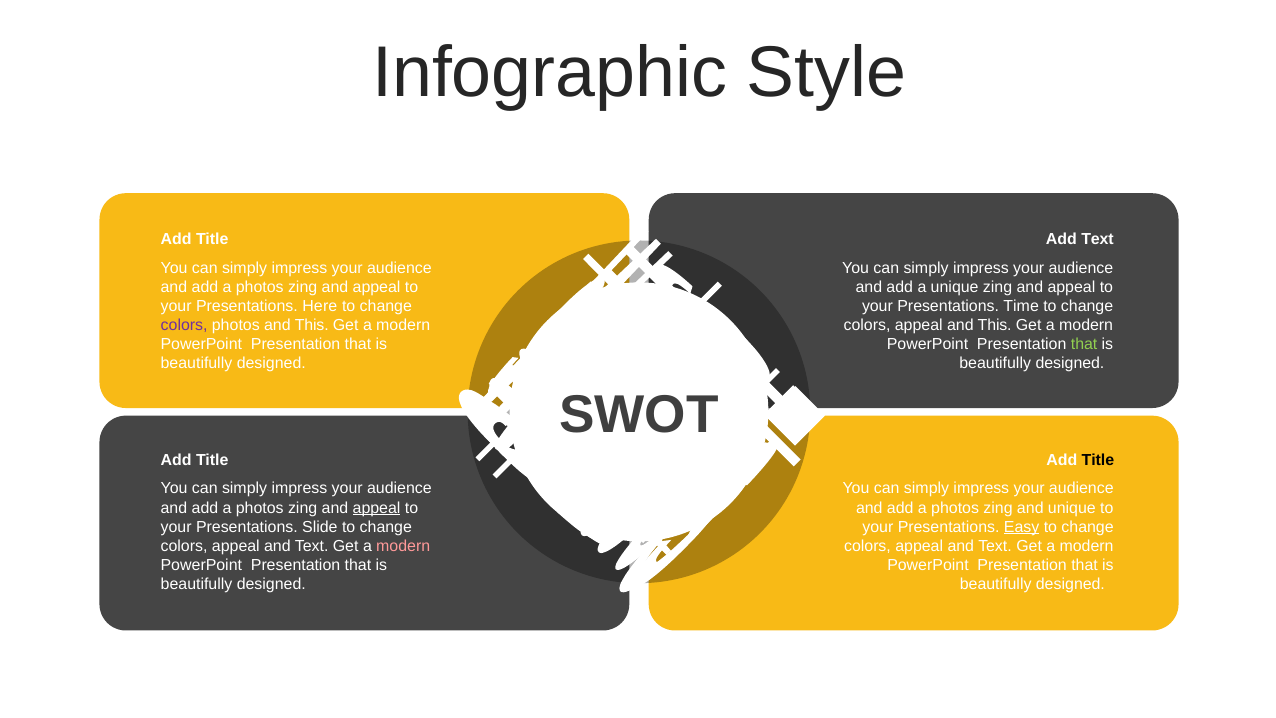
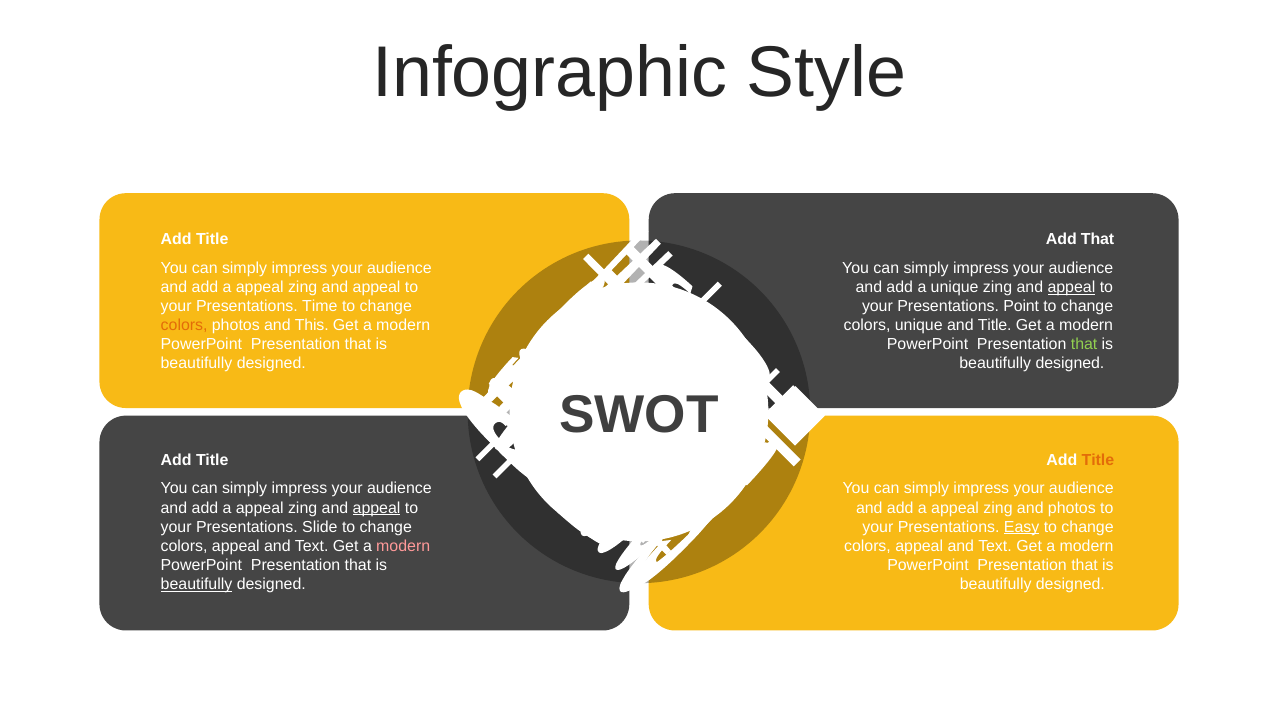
Add Text: Text -> That (1098, 240)
photos: photos -> appeal (260, 287)
appeal underline: none -> present (1071, 287)
Here: Here -> Time (320, 306)
Time: Time -> Point (1021, 306)
colors colour: purple -> orange (184, 325)
appeal: appeal -> unique (919, 325)
This: This -> Title (995, 325)
Title colour: black -> orange (1098, 460)
photos: photos -> appeal (260, 508)
photos: photos -> appeal (955, 508)
and unique: unique -> photos (1072, 508)
beautifully underline: none -> present (197, 584)
